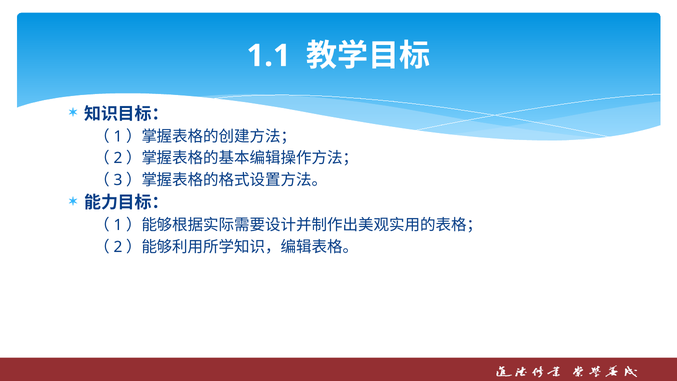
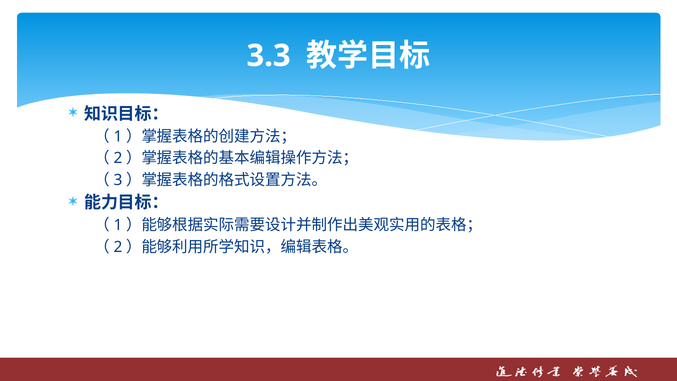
1.1: 1.1 -> 3.3 (269, 56)
